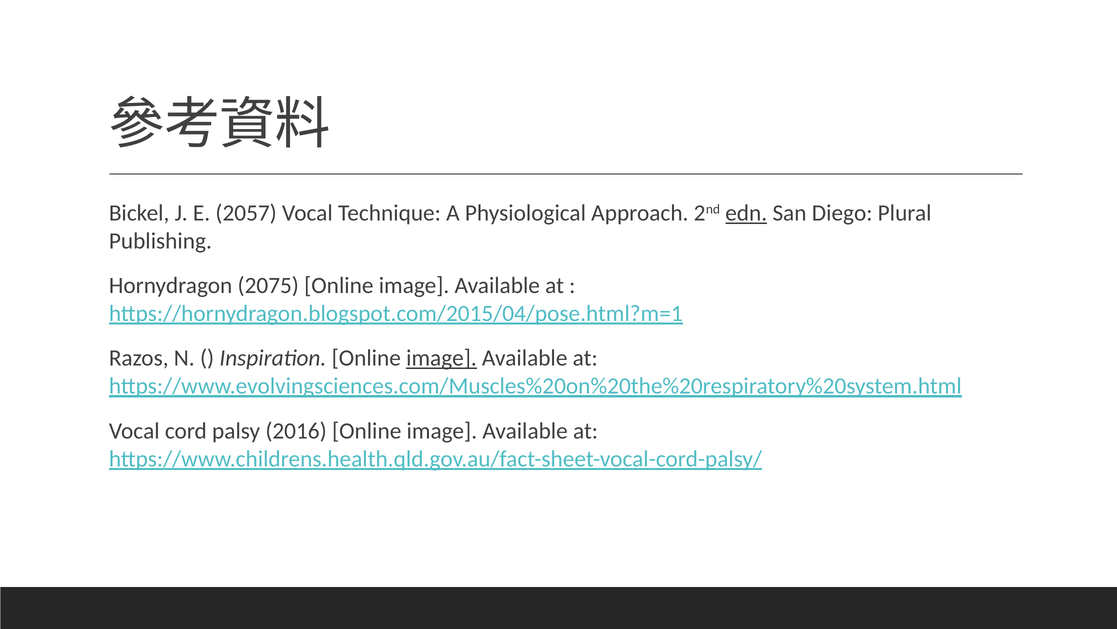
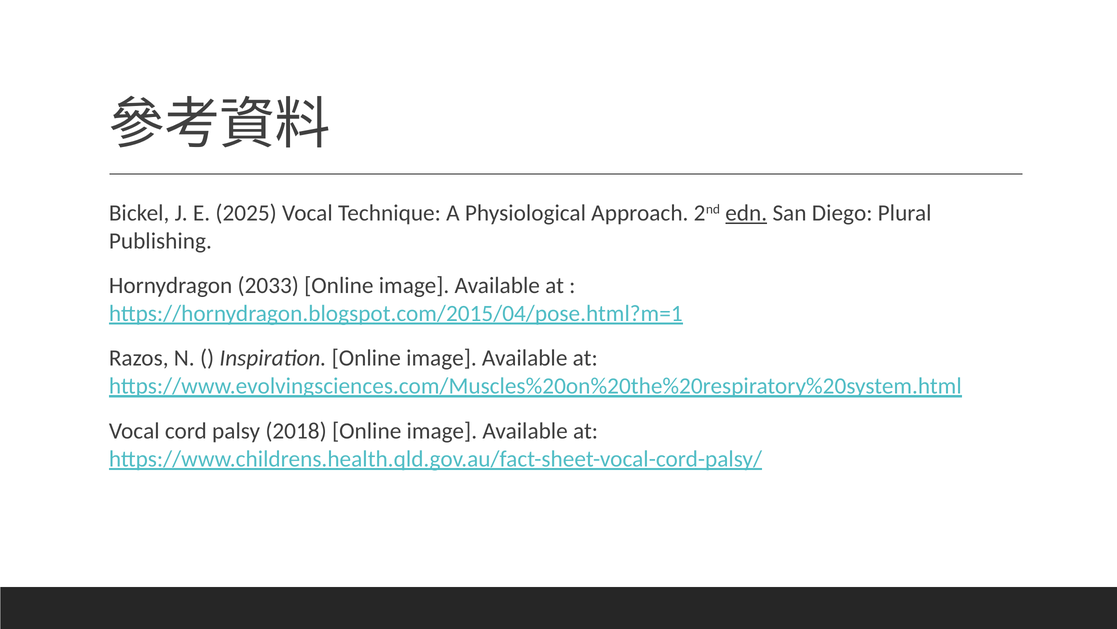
2057: 2057 -> 2025 (246, 213)
2075: 2075 -> 2033 (268, 285)
image underline: present -> none (442, 358)
2016: 2016 -> 2018 (296, 431)
